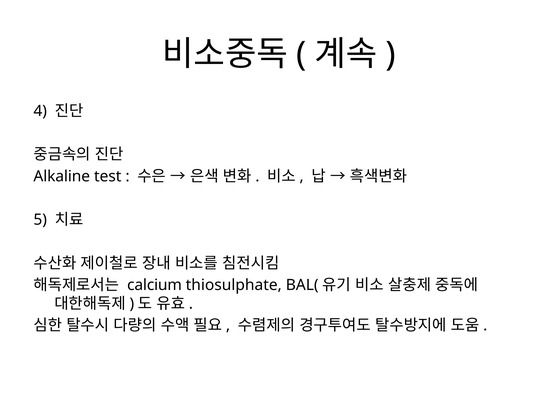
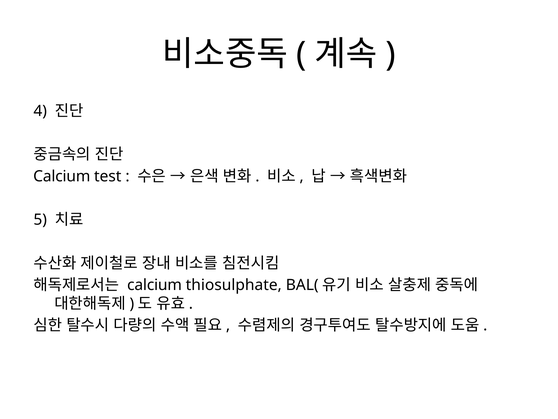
Alkaline: Alkaline -> Calcium (62, 176)
